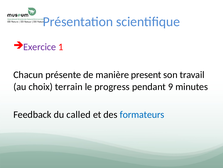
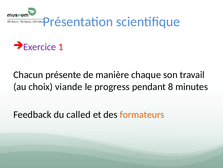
present: present -> chaque (146, 75)
terrain: terrain -> viande (69, 86)
9: 9 -> 8 (171, 86)
formateurs colour: blue -> orange (142, 114)
